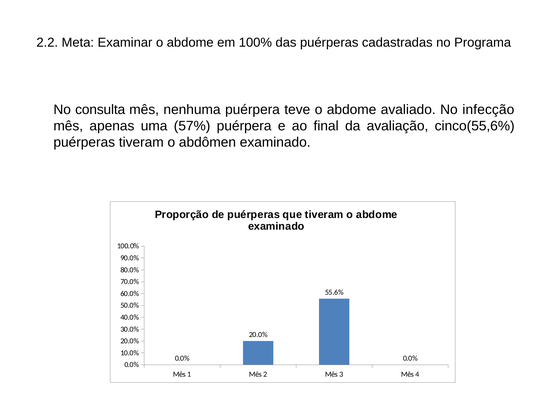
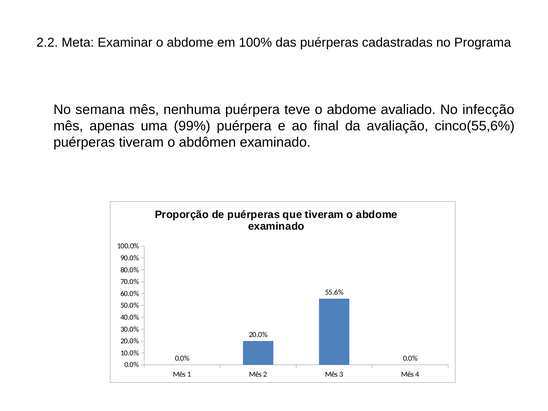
consulta: consulta -> semana (100, 110)
57%: 57% -> 99% (192, 126)
